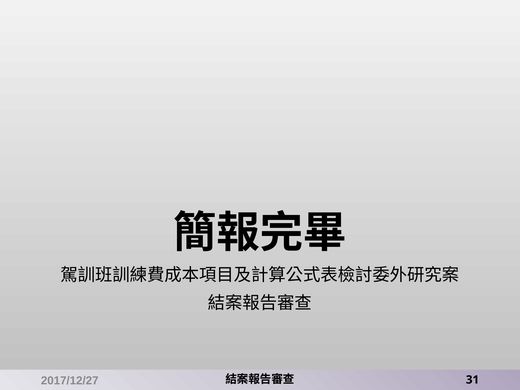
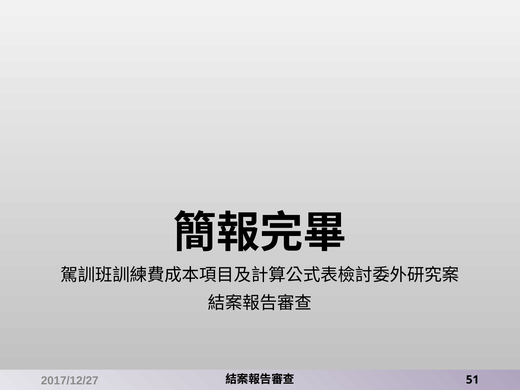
31: 31 -> 51 (472, 380)
